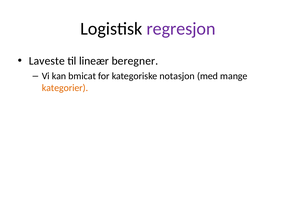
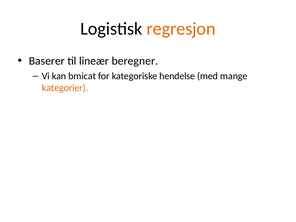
regresjon colour: purple -> orange (181, 29)
Laveste: Laveste -> Baserer (47, 61)
notasjon: notasjon -> hendelse (177, 76)
